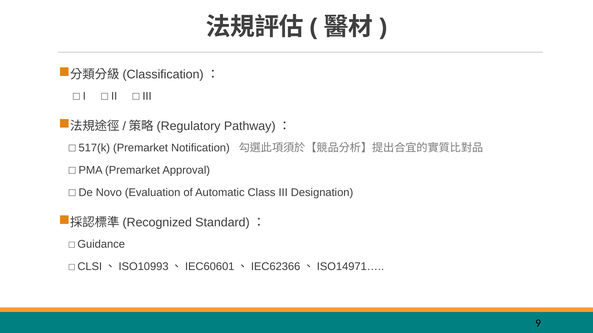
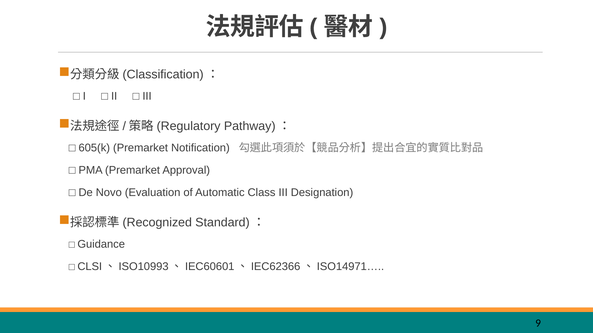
517(k: 517(k -> 605(k (94, 148)
